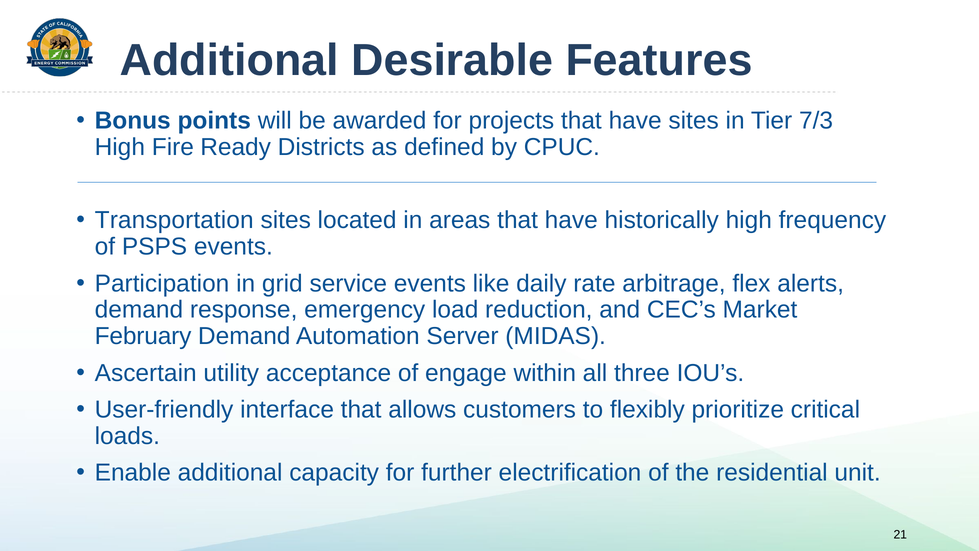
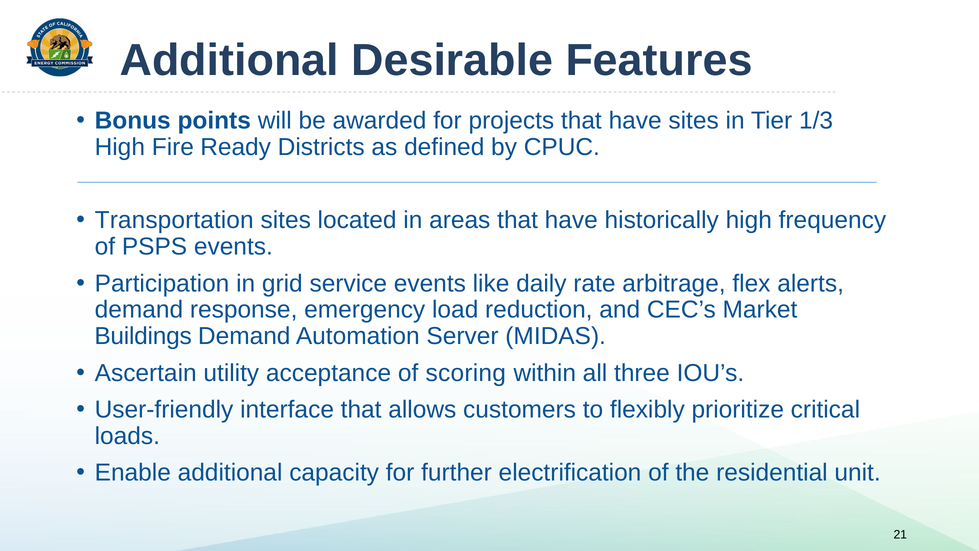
7/3: 7/3 -> 1/3 (816, 121)
February: February -> Buildings (143, 336)
engage: engage -> scoring (466, 373)
